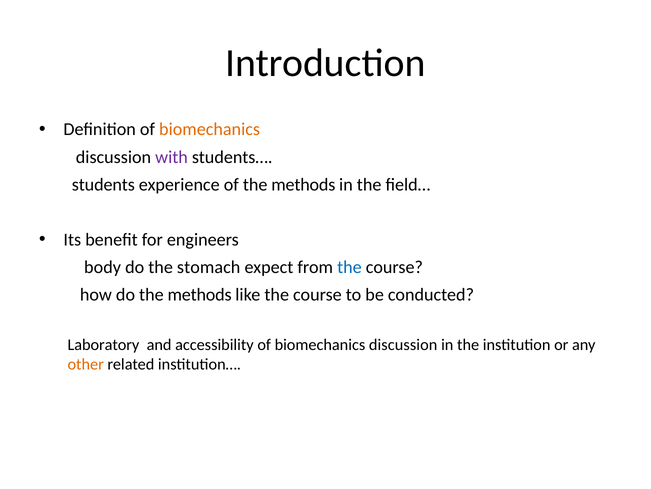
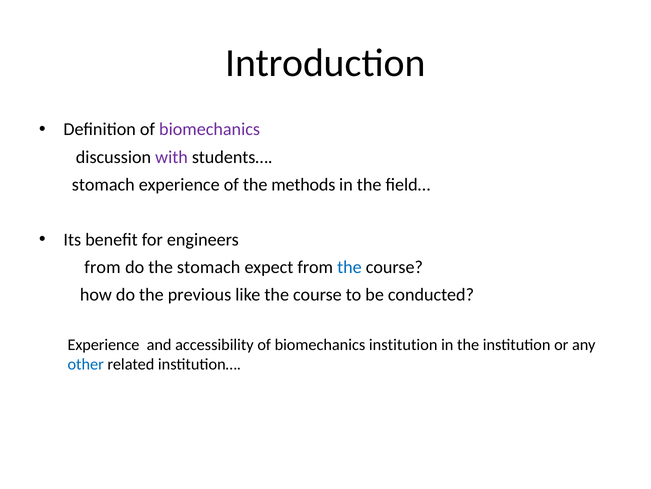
biomechanics colour: orange -> purple (210, 129)
students: students -> stomach (103, 184)
body: body -> from (102, 267)
do the methods: methods -> previous (200, 294)
Laboratory: Laboratory -> Experience (103, 344)
accessibility of biomechanics discussion: discussion -> institution (403, 344)
other colour: orange -> blue (86, 364)
